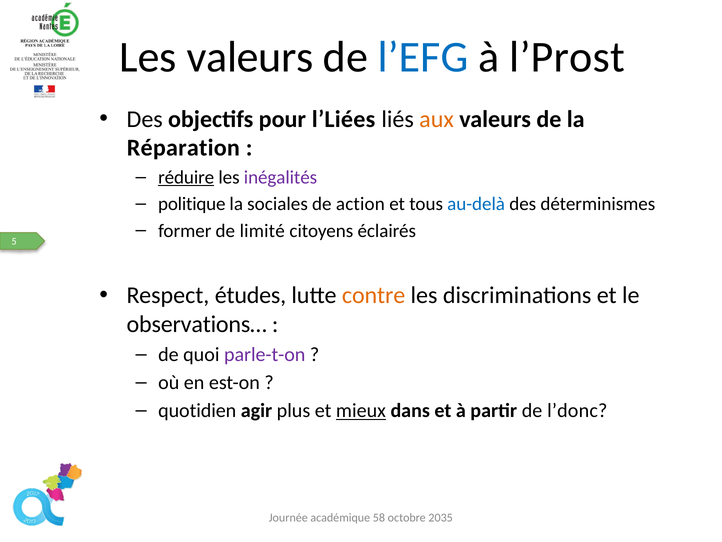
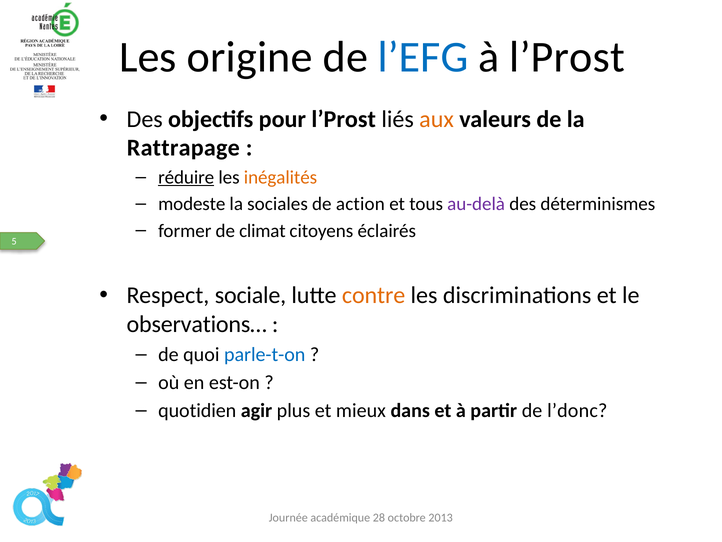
Les valeurs: valeurs -> origine (250, 57)
pour l’Liées: l’Liées -> l’Prost (344, 119)
Réparation: Réparation -> Rattrapage (183, 148)
inégalités colour: purple -> orange (280, 177)
politique: politique -> modeste (192, 204)
au-delà colour: blue -> purple (476, 204)
limité: limité -> climat (262, 231)
études: études -> sociale (250, 295)
parle-t-on colour: purple -> blue (265, 354)
mieux underline: present -> none (361, 410)
58: 58 -> 28 (379, 517)
2035: 2035 -> 2013 (441, 517)
